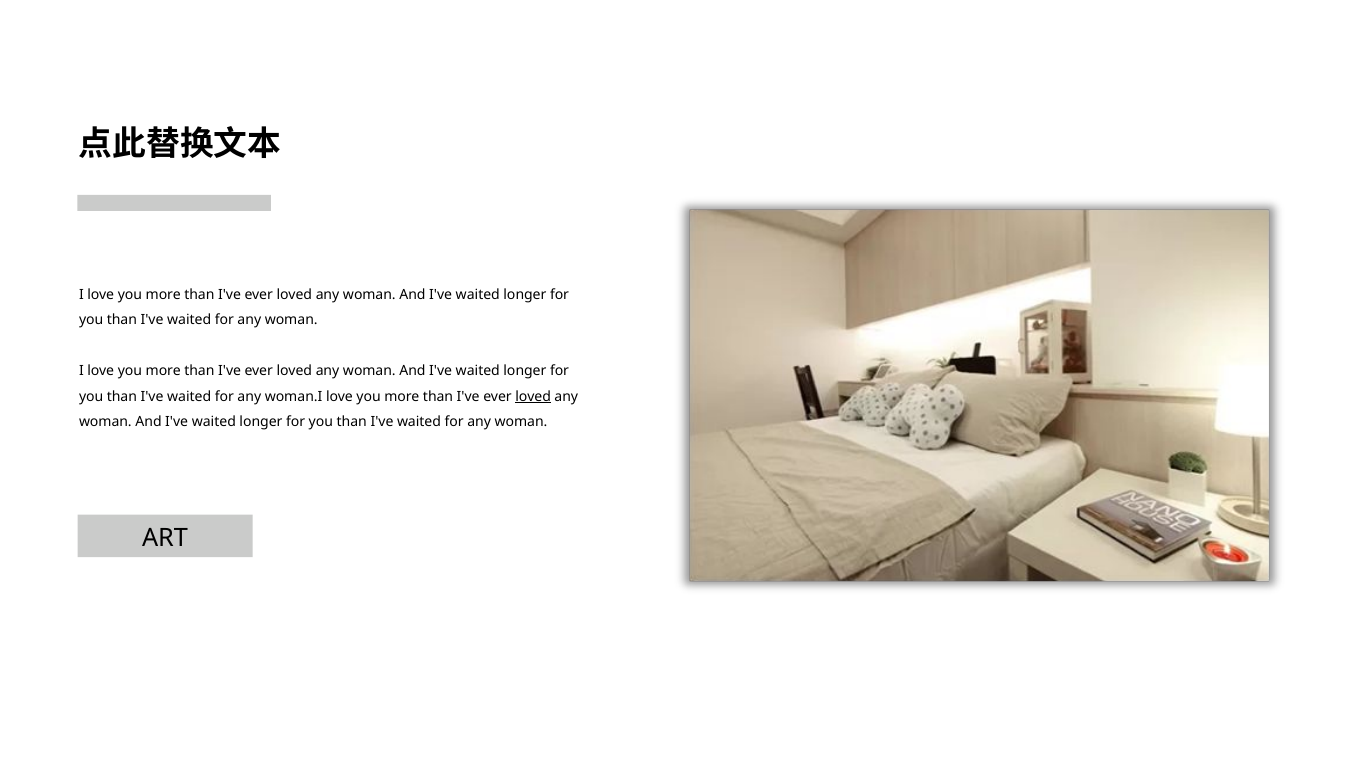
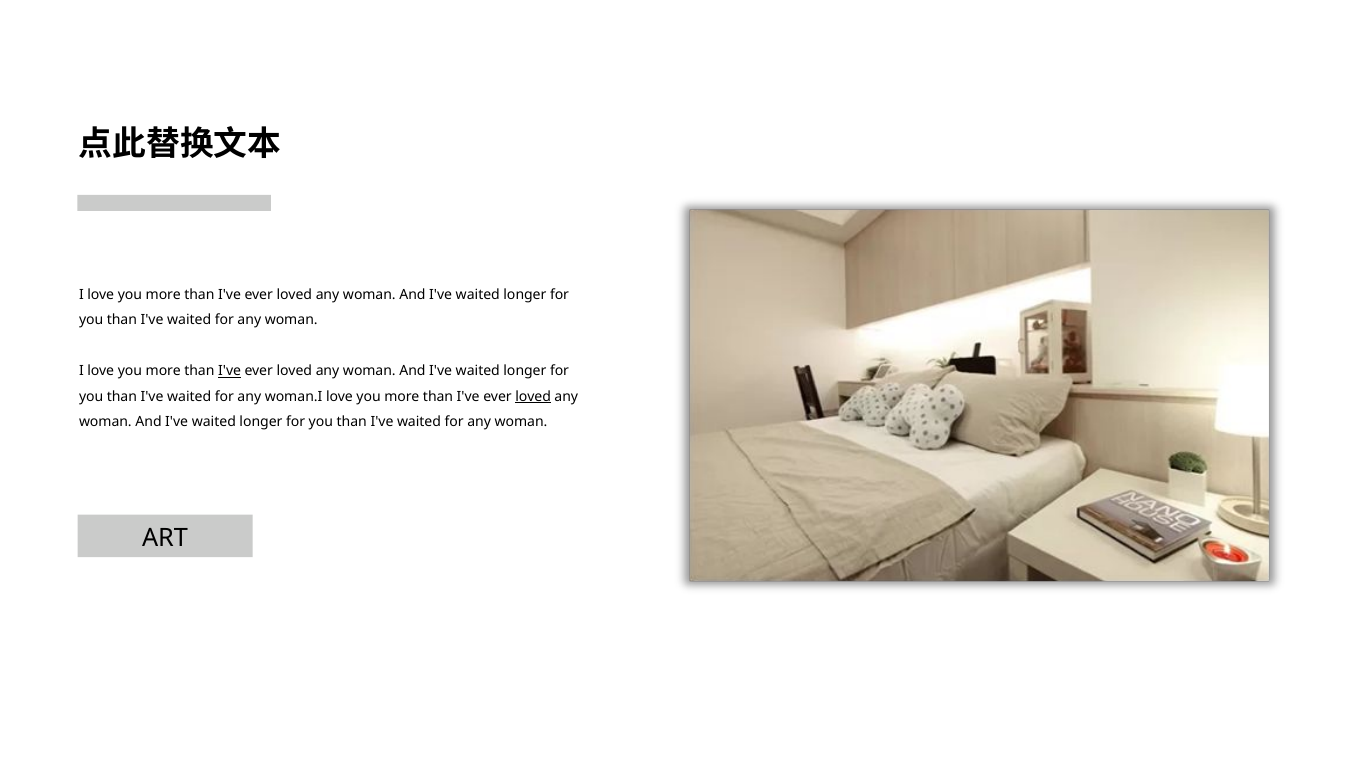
I've underline: none -> present (230, 371)
